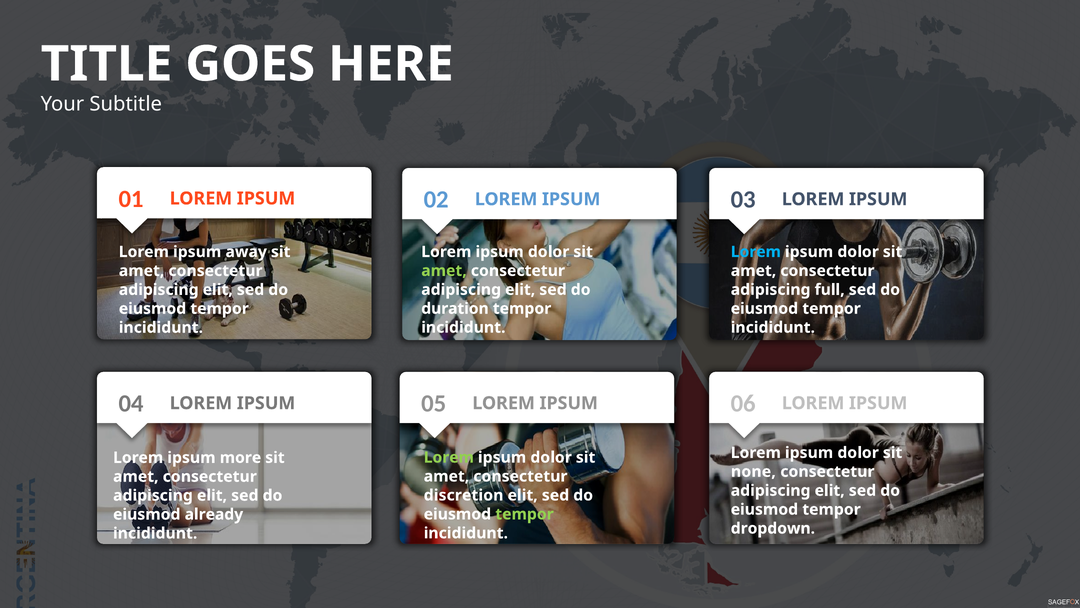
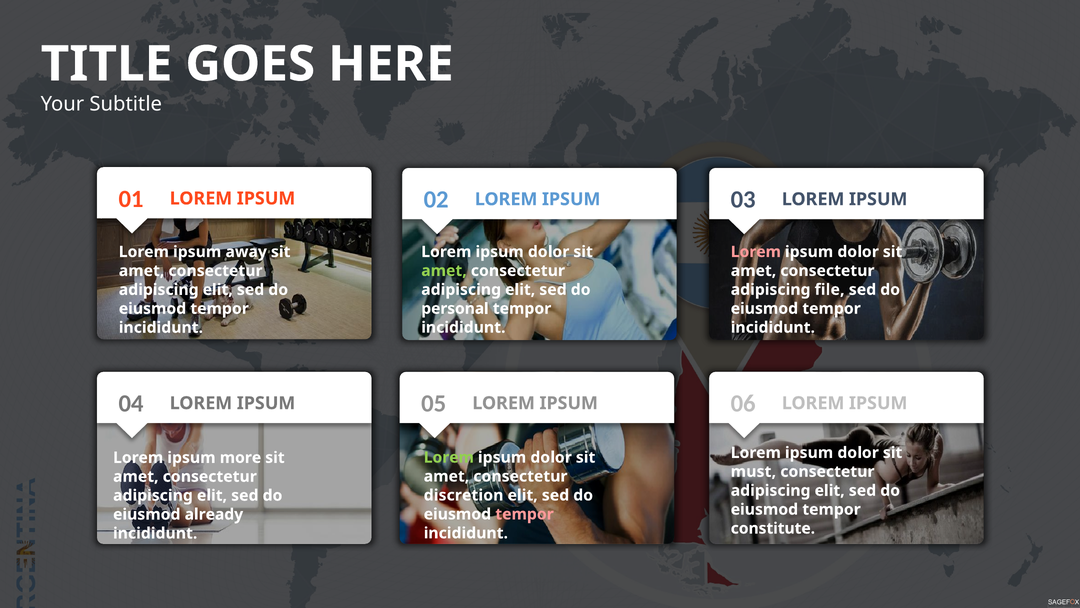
Lorem colour: light blue -> pink (756, 252)
full: full -> file (830, 289)
duration: duration -> personal (455, 308)
none: none -> must (753, 471)
tempor colour: light green -> pink (525, 514)
dropdown: dropdown -> constitute (773, 528)
